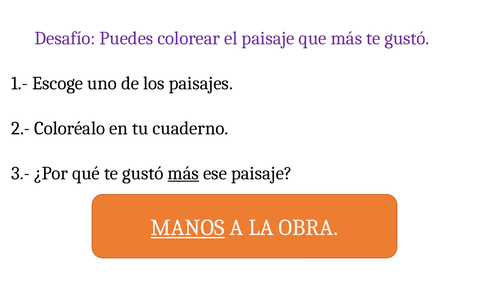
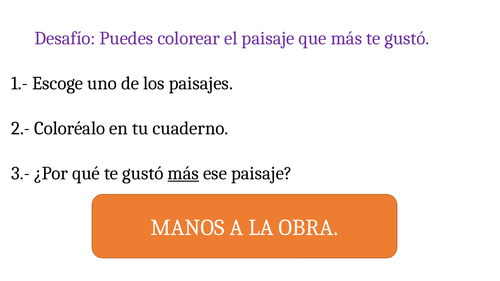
MANOS underline: present -> none (188, 228)
